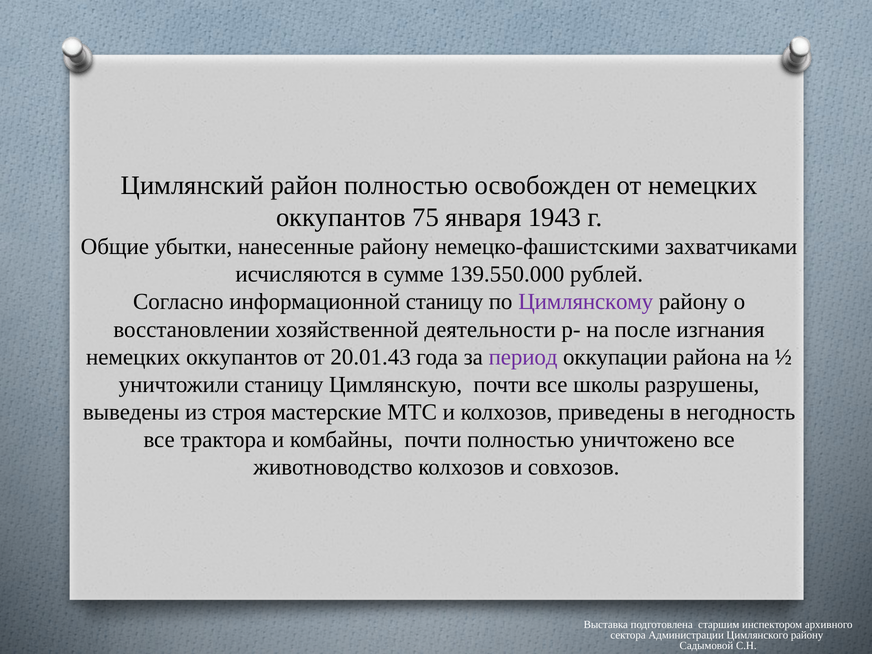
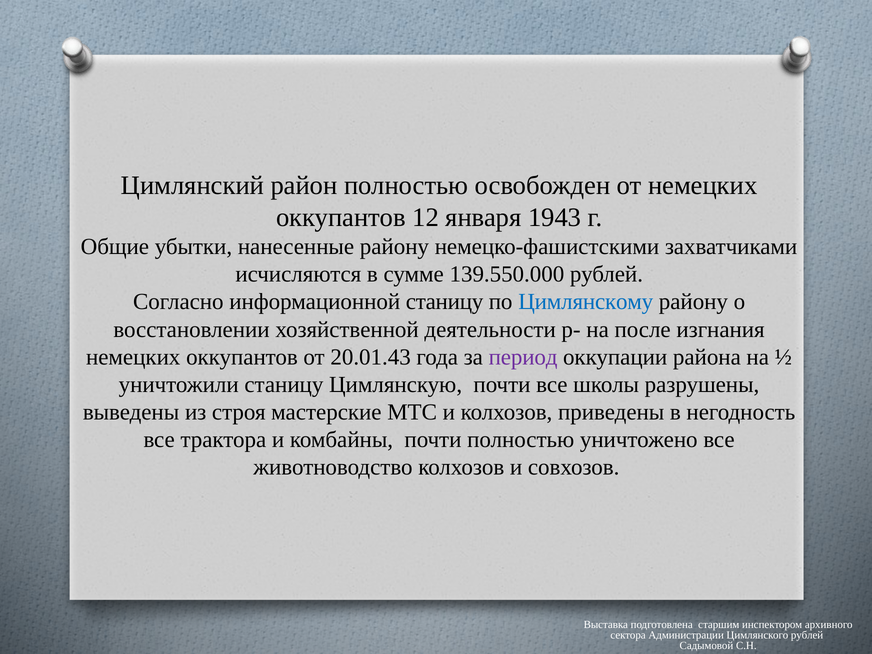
75: 75 -> 12 (426, 217)
Цимлянскому colour: purple -> blue (586, 302)
Цимлянского району: району -> рублей (807, 635)
